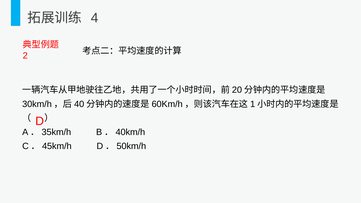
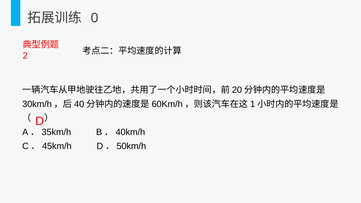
4: 4 -> 0 (95, 18)
